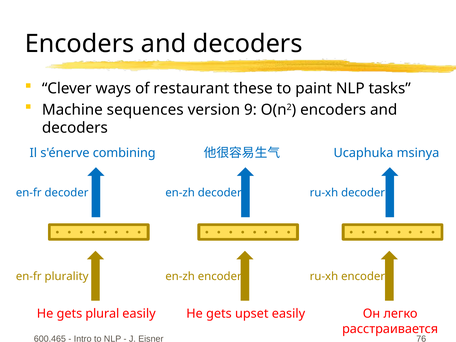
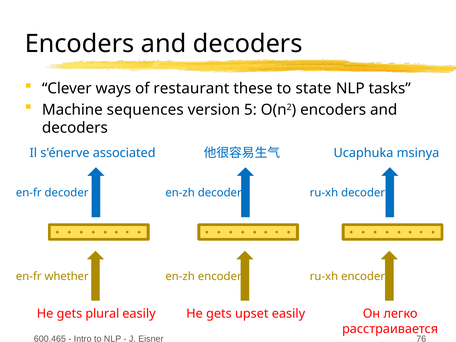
paint: paint -> state (314, 88)
9: 9 -> 5 (250, 110)
combining: combining -> associated (124, 153)
plurality: plurality -> whether (67, 276)
